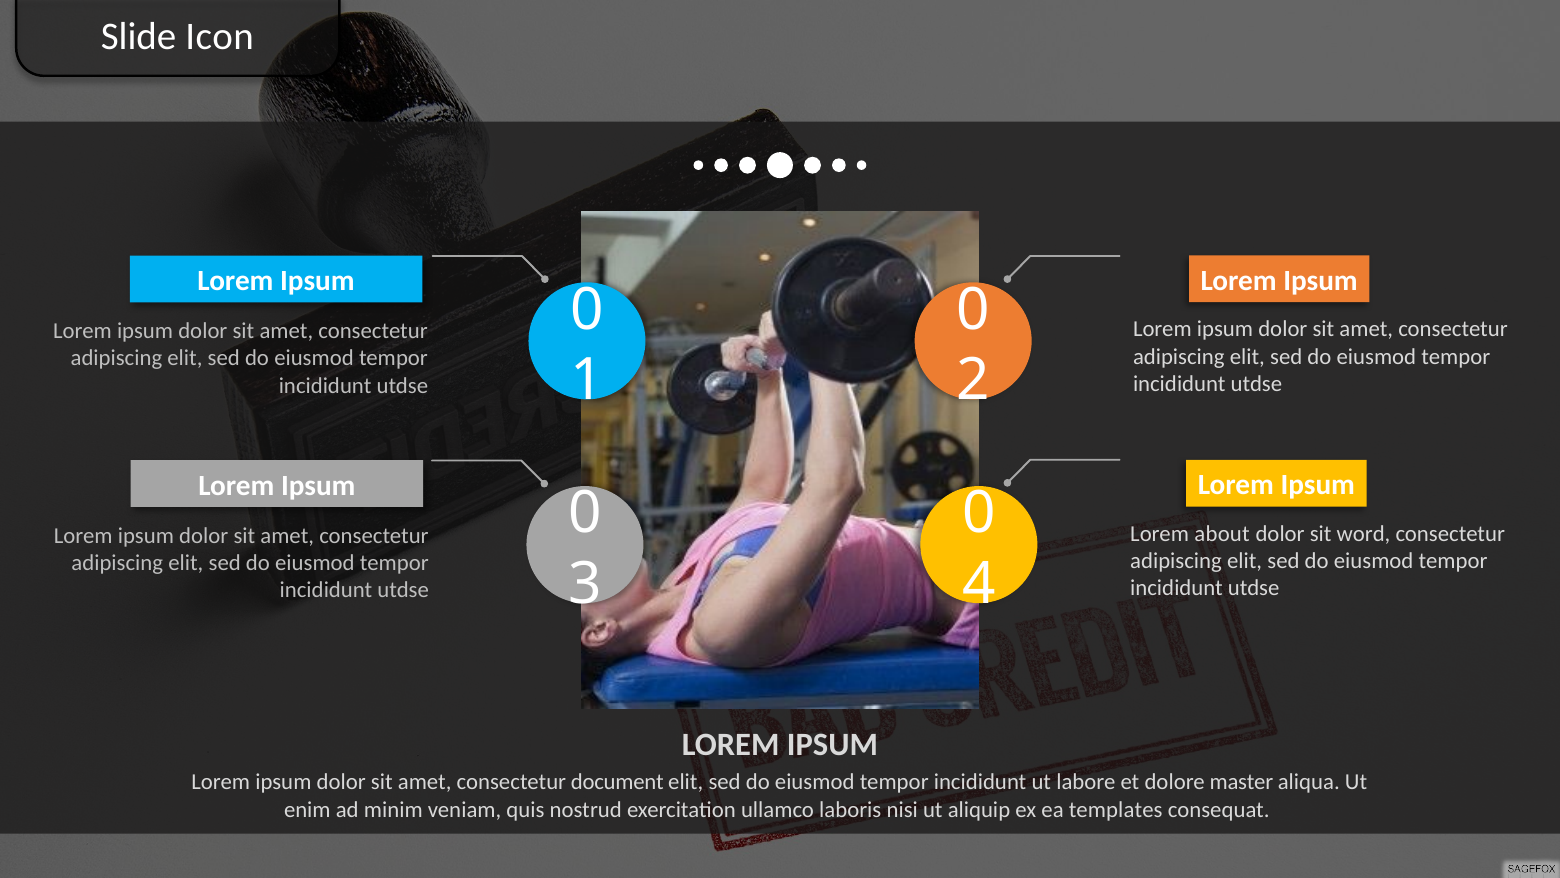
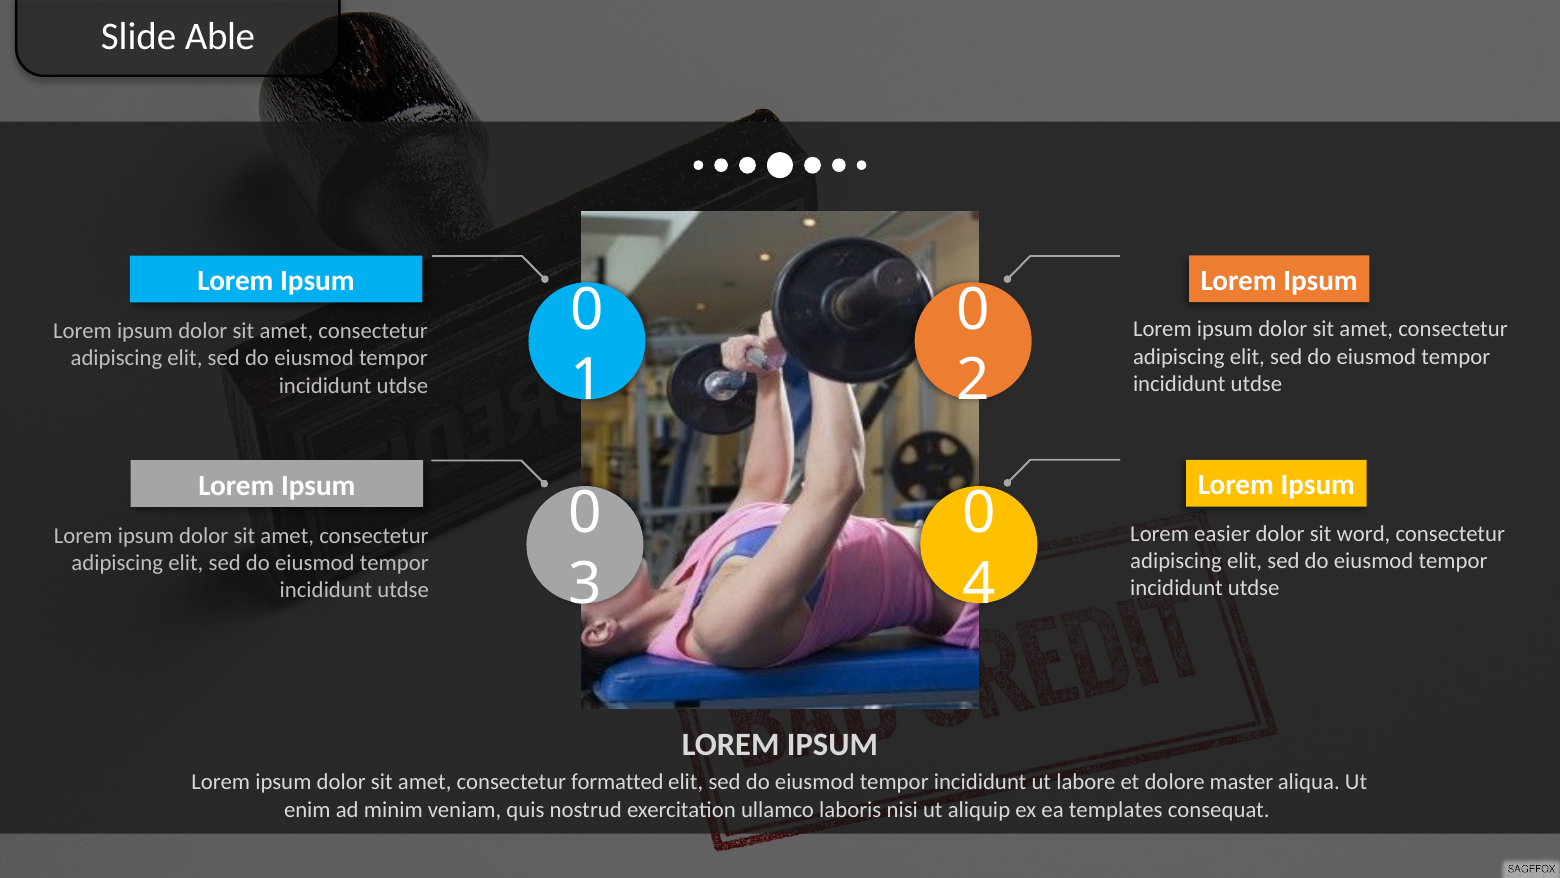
Icon: Icon -> Able (220, 37)
about: about -> easier (1222, 533)
document: document -> formatted (617, 782)
